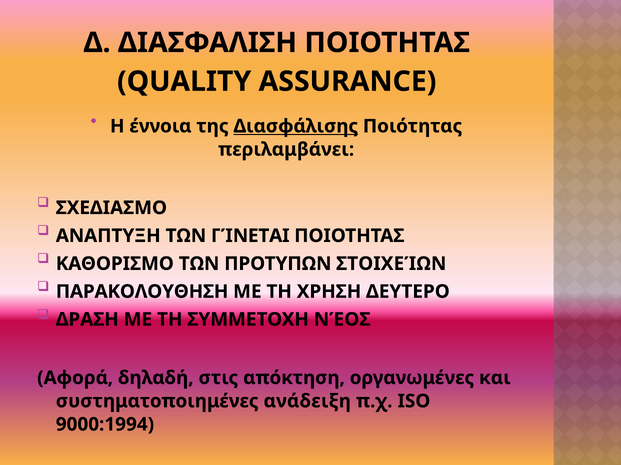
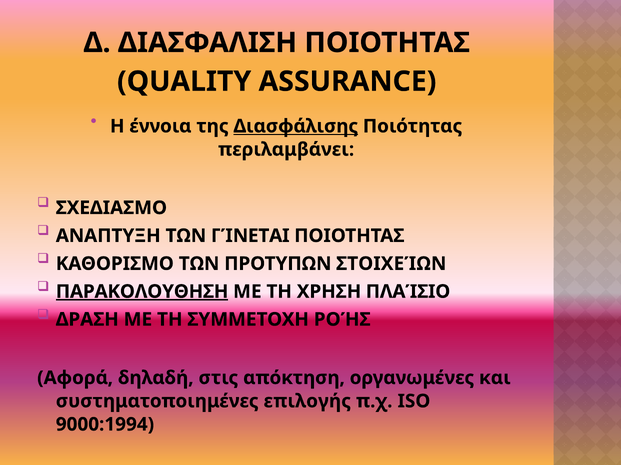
ΠΑΡΑΚΟΛΟΥΘΗΣΗ underline: none -> present (142, 292)
ΔΕΥΤΕΡΟ: ΔΕΥΤΕΡΟ -> ΠΛΑΊΣΙΟ (408, 292)
ΝΈΟΣ: ΝΈΟΣ -> ΡΟΉΣ (342, 320)
ανάδειξη: ανάδειξη -> επιλογής (307, 402)
